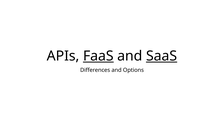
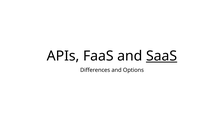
FaaS underline: present -> none (98, 56)
